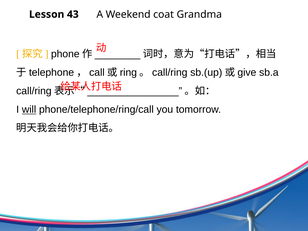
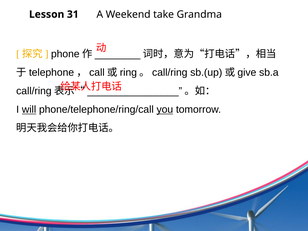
43: 43 -> 31 (73, 14)
coat: coat -> take (164, 14)
you underline: none -> present (165, 110)
